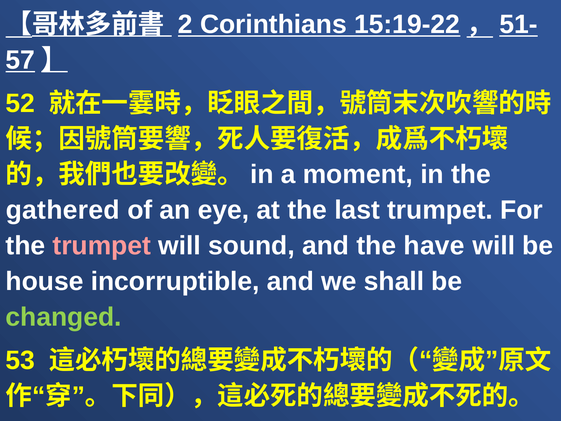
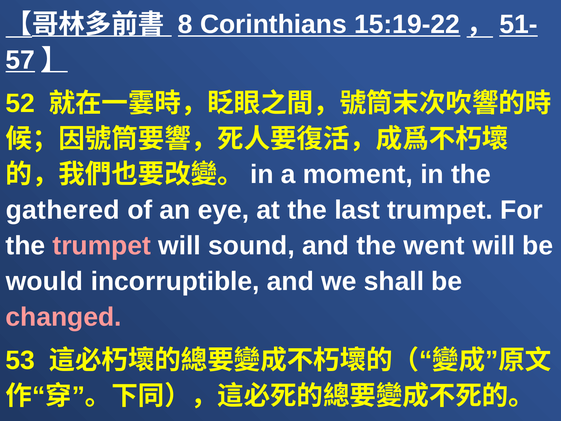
2: 2 -> 8 (185, 24)
have: have -> went (434, 246)
house: house -> would (44, 281)
changed colour: light green -> pink (64, 317)
